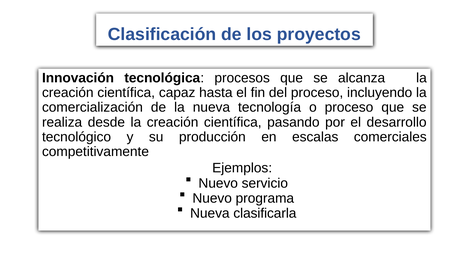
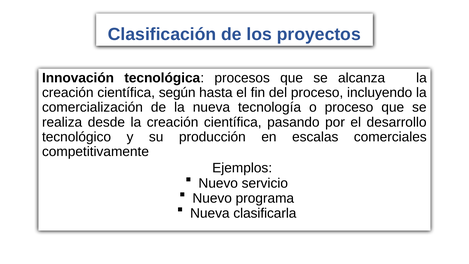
capaz: capaz -> según (177, 93)
